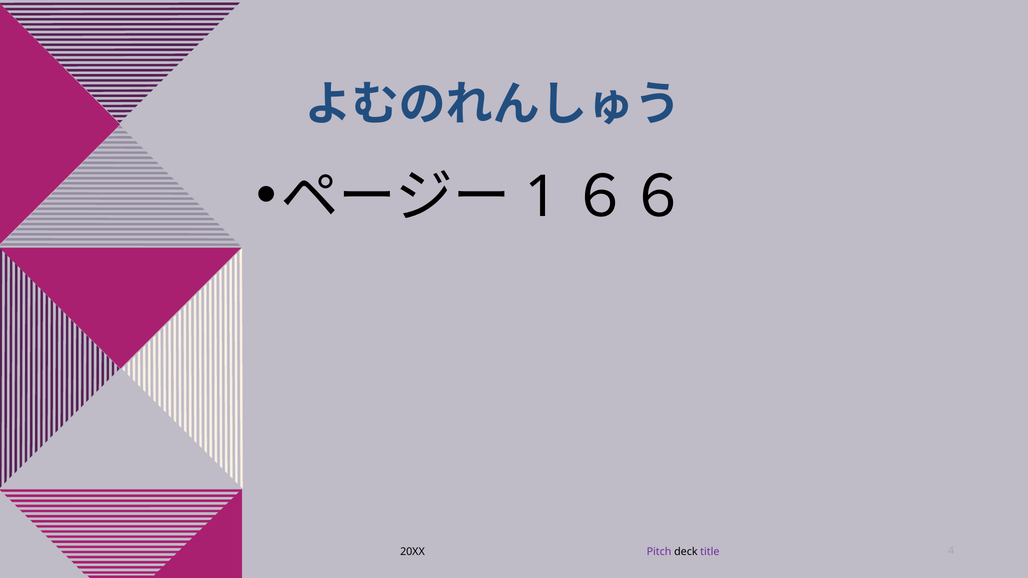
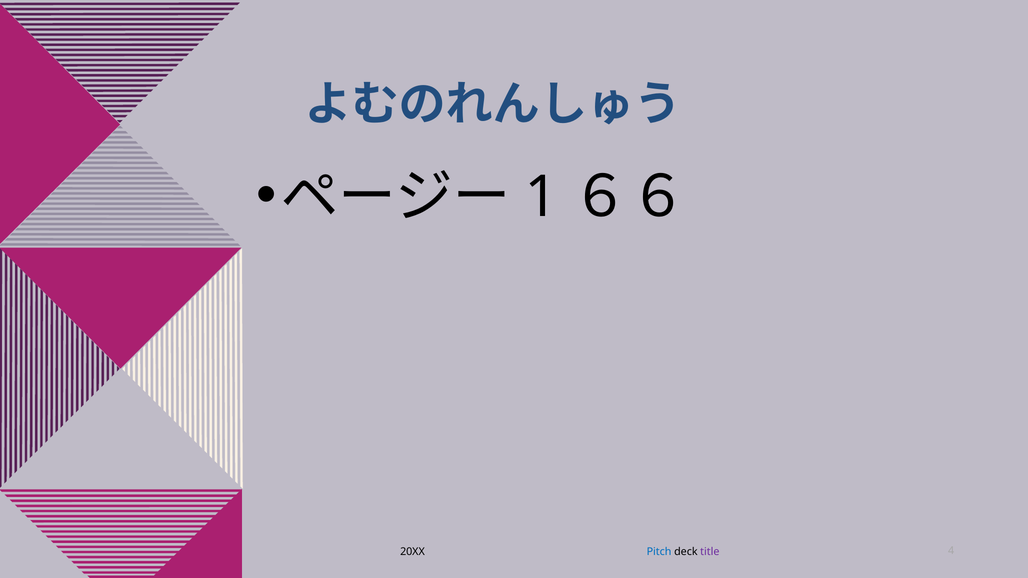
Pitch colour: purple -> blue (659, 552)
